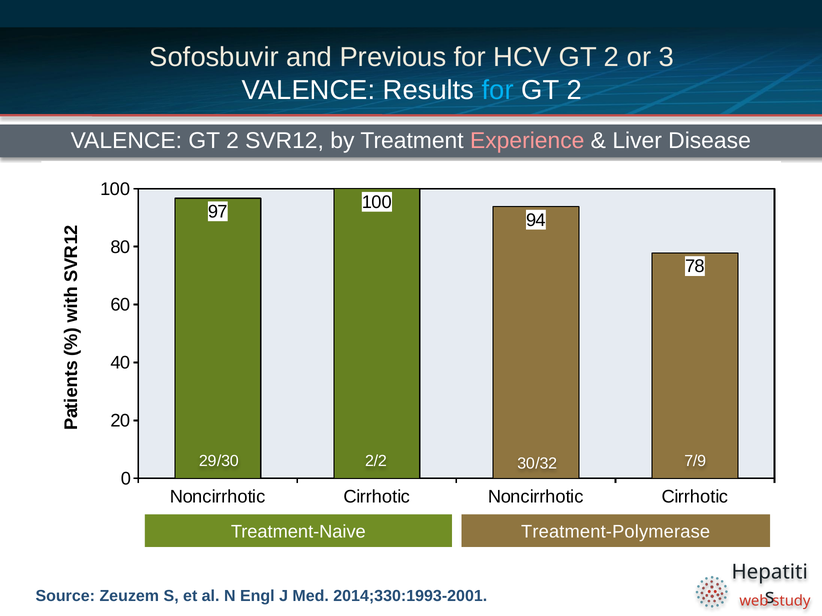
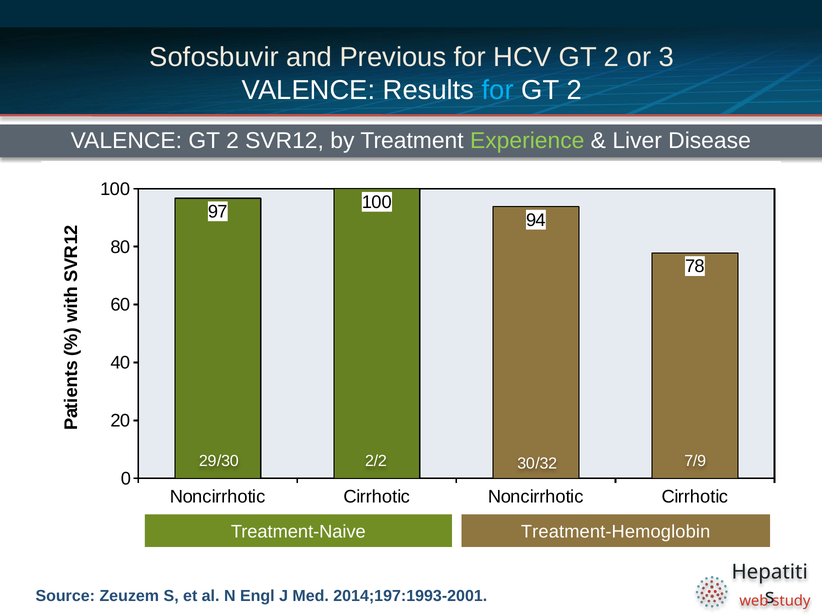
Experience colour: pink -> light green (527, 141)
Treatment-Polymerase: Treatment-Polymerase -> Treatment-Hemoglobin (616, 532)
2014;330:1993-2001: 2014;330:1993-2001 -> 2014;197:1993-2001 (410, 596)
